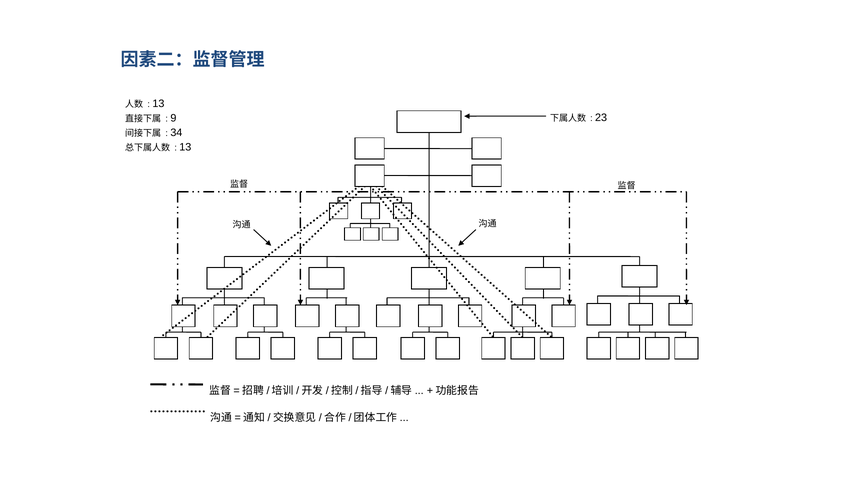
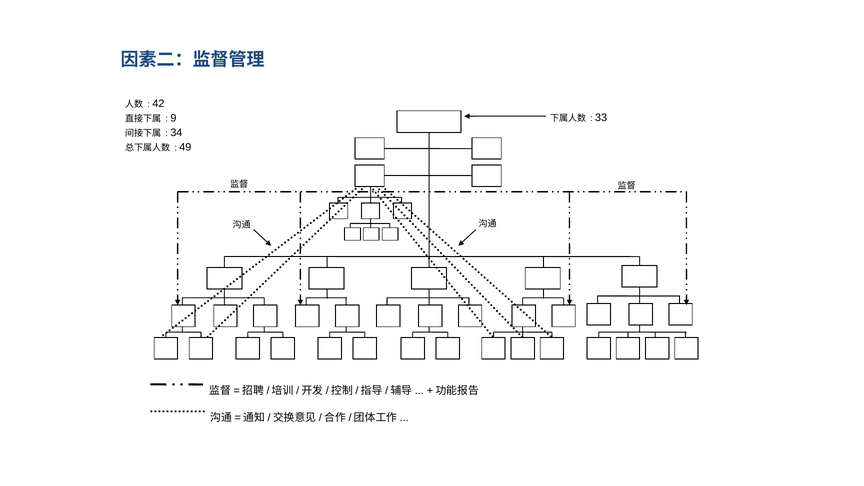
13: 13 -> 42 (158, 104)
23: 23 -> 33 (601, 118)
13: 13 -> 49 (185, 147)
